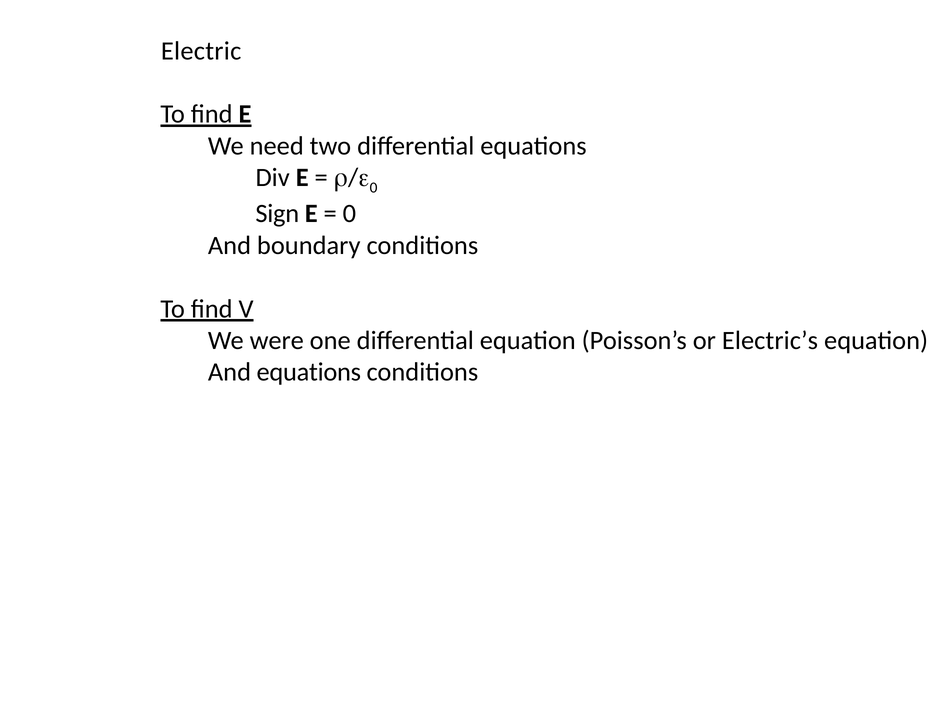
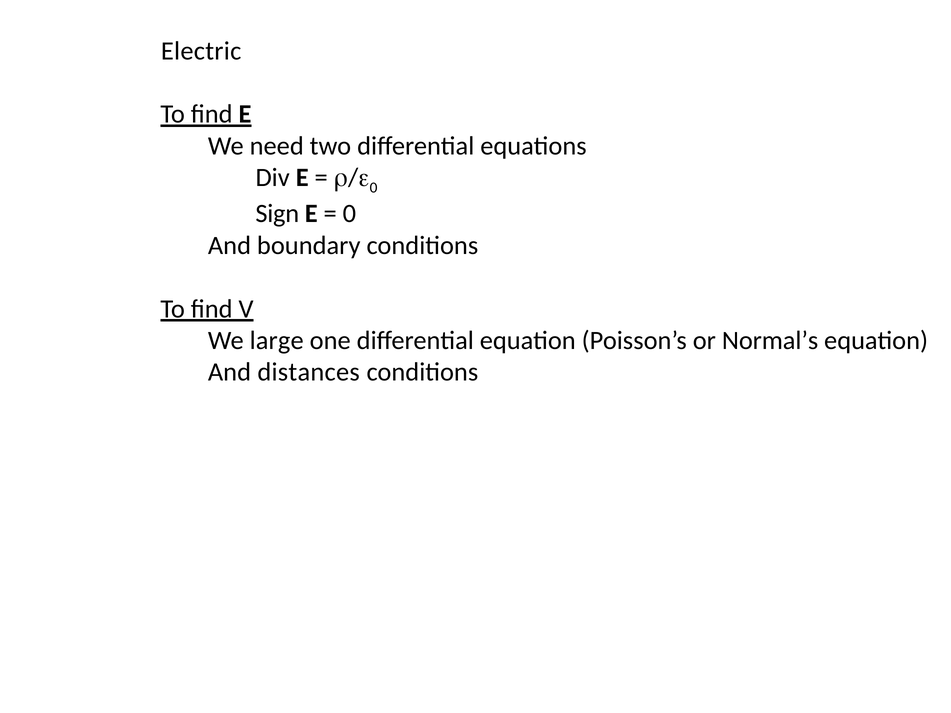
were: were -> large (277, 341)
Electric’s: Electric’s -> Normal’s (770, 341)
And equations: equations -> distances (309, 372)
